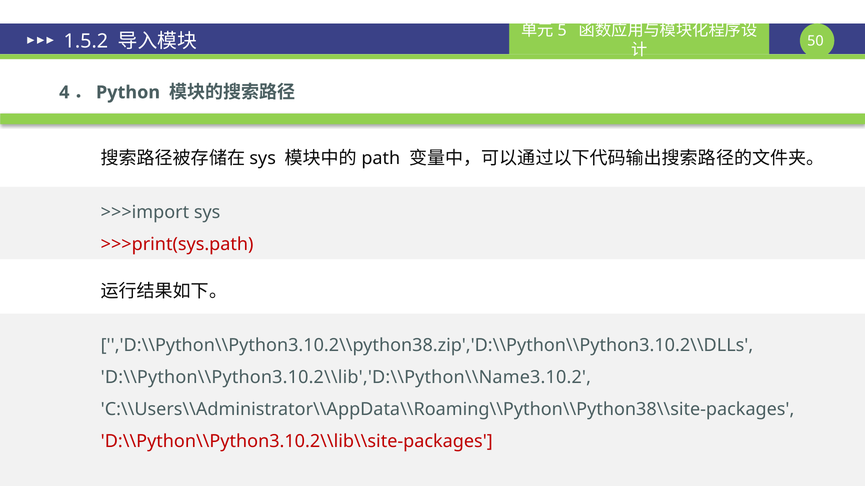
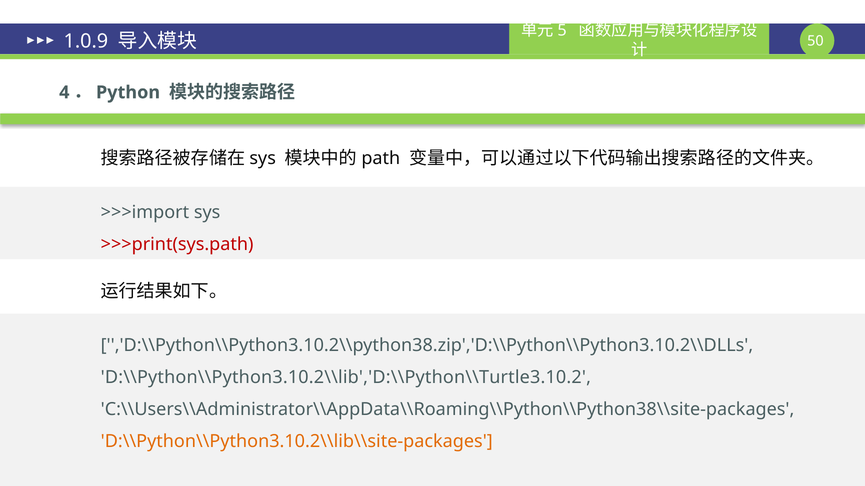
1.5.2: 1.5.2 -> 1.0.9 (86, 41)
D:\\Python\\Python3.10.2\\lib','D:\\Python\\Name3.10.2: D:\\Python\\Python3.10.2\\lib','D:\\Python\\Name3.10.2 -> D:\\Python\\Python3.10.2\\lib','D:\\Python\\Turtle3.10.2 (346, 378)
D:\\Python\\Python3.10.2\\lib\\site-packages colour: red -> orange (297, 442)
